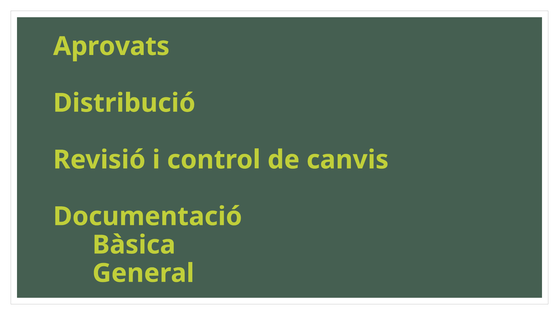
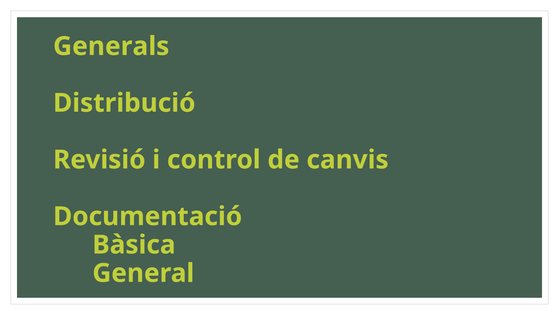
Aprovats: Aprovats -> Generals (111, 46)
